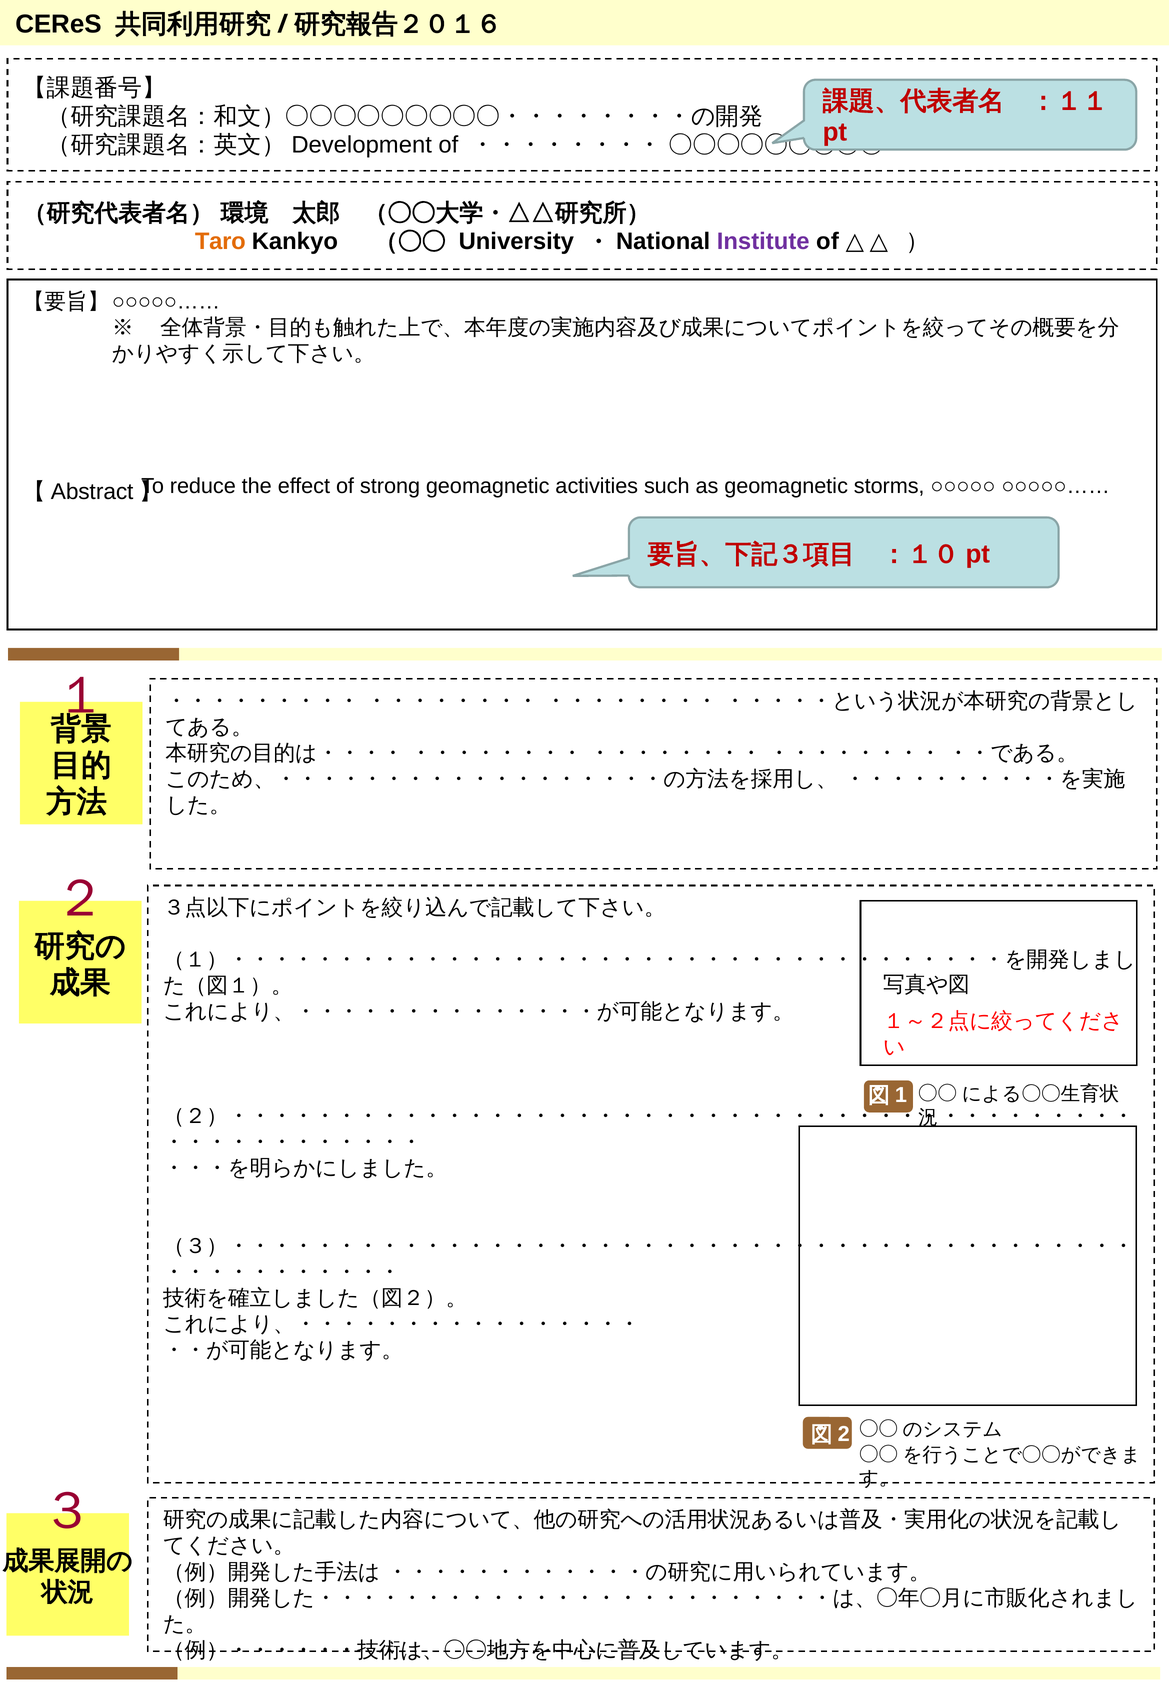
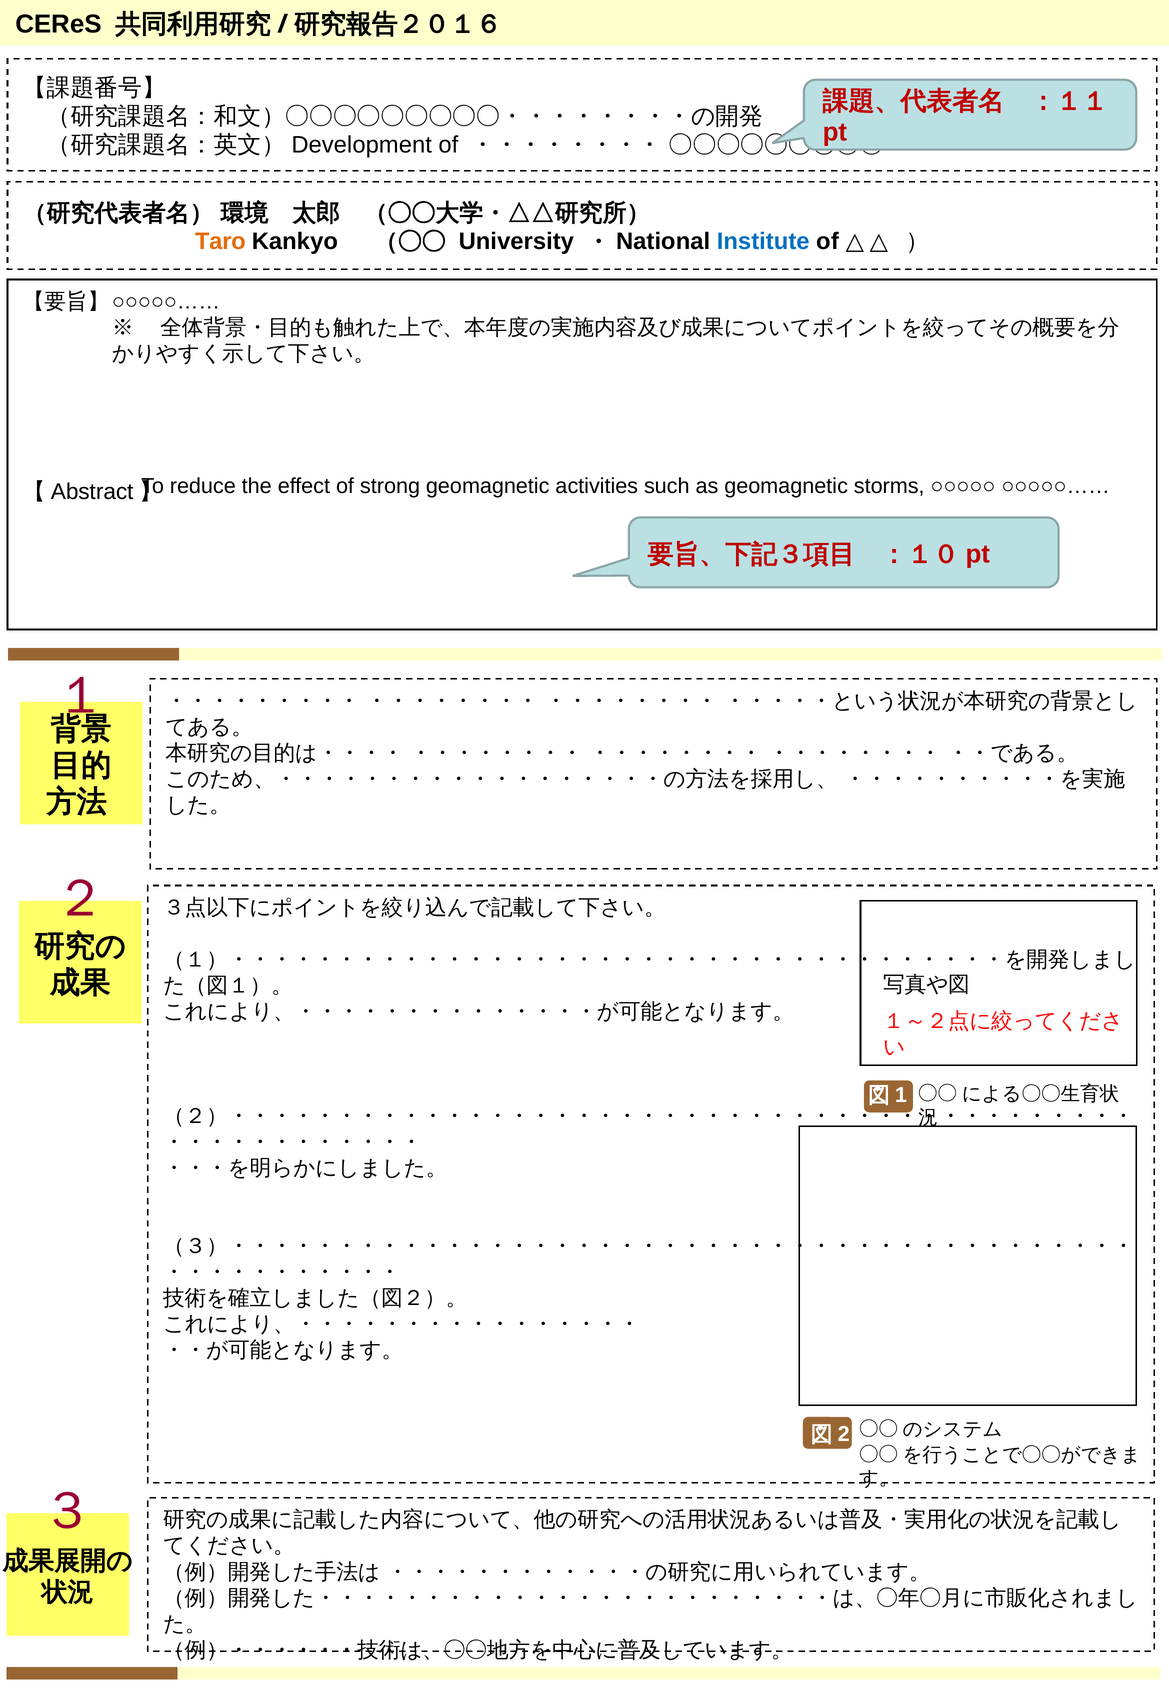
Institute colour: purple -> blue (763, 241)
